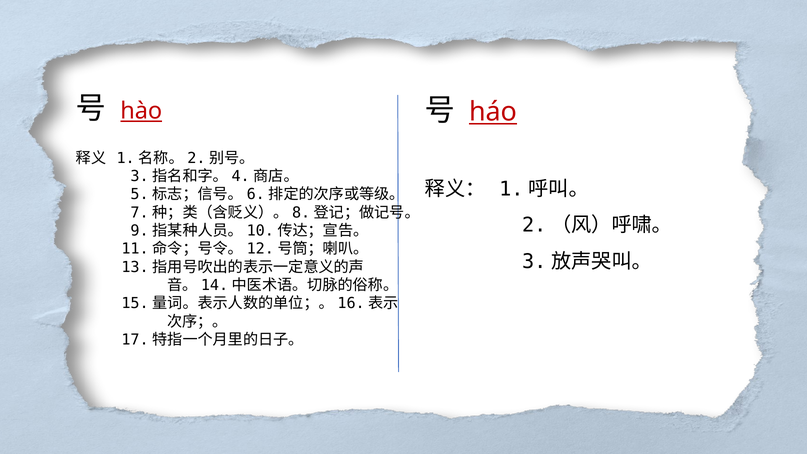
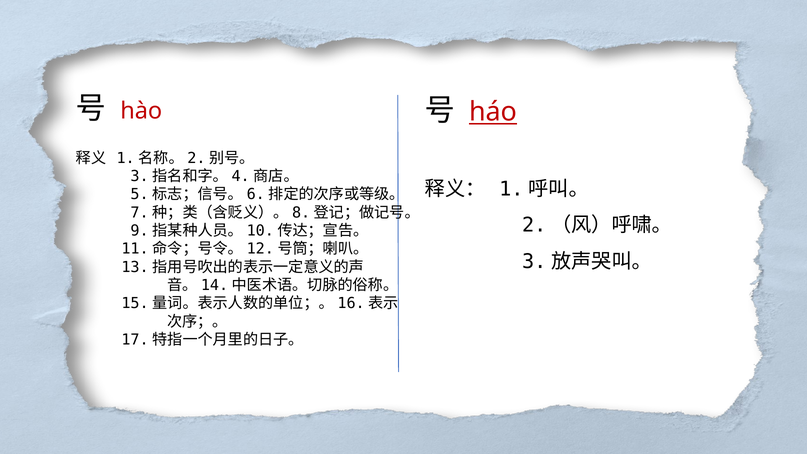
hào underline: present -> none (141, 111)
